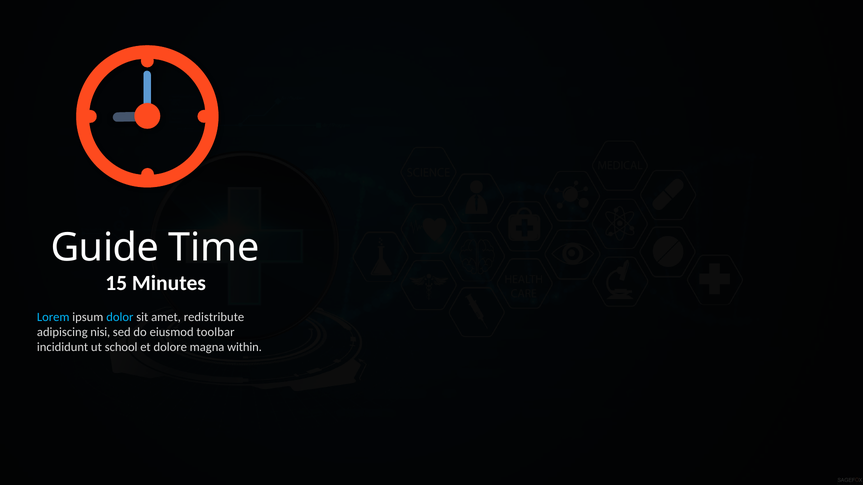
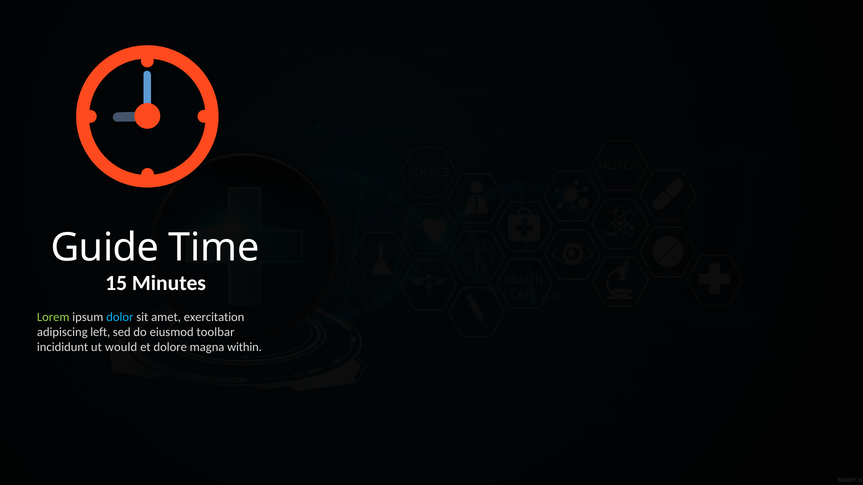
Lorem colour: light blue -> light green (53, 317)
redistribute: redistribute -> exercitation (214, 317)
nisi: nisi -> left (100, 332)
school: school -> would (121, 348)
